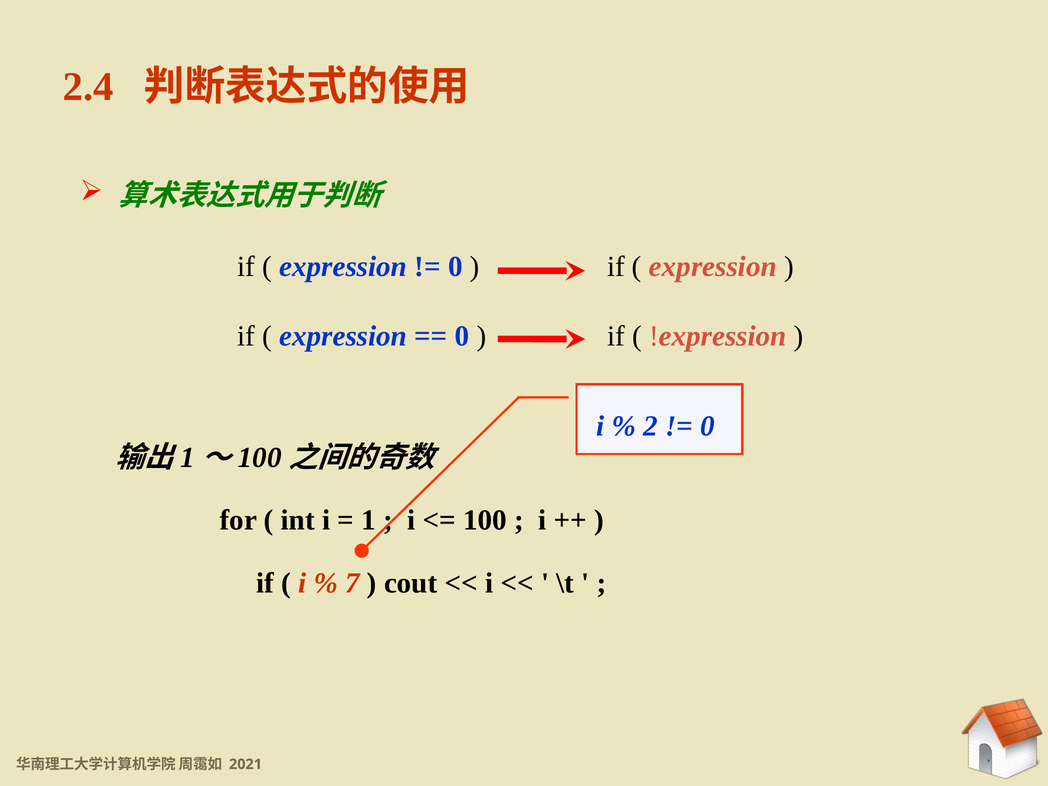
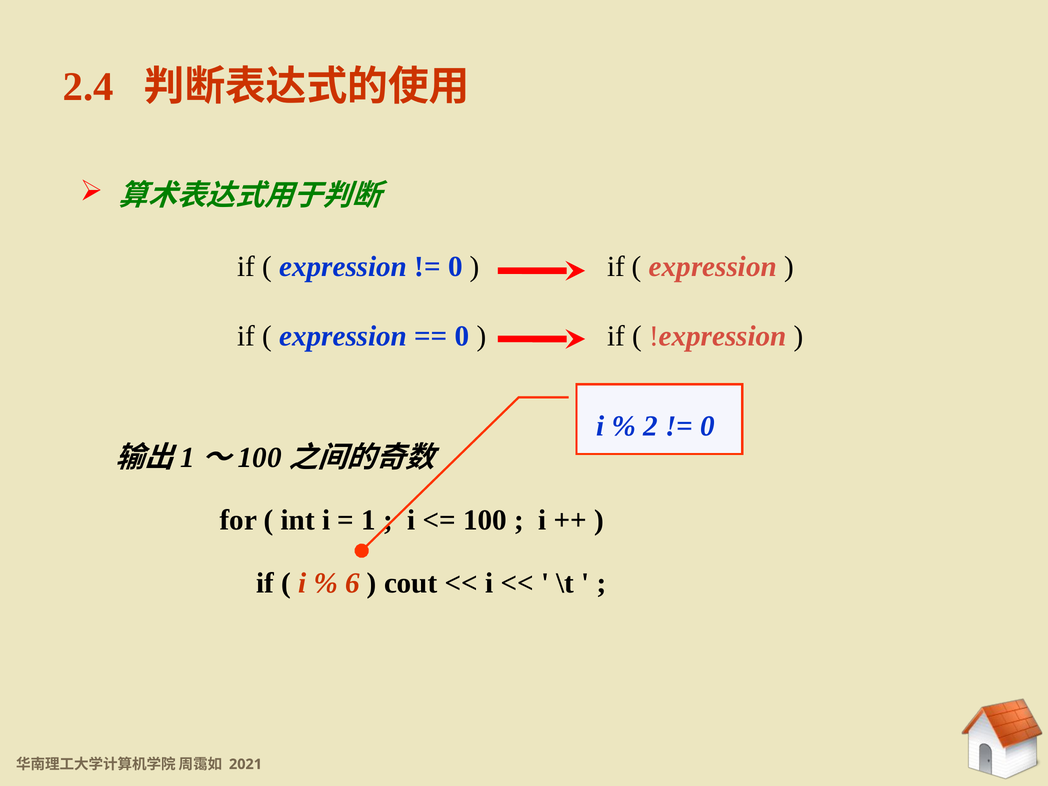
7: 7 -> 6 (353, 583)
